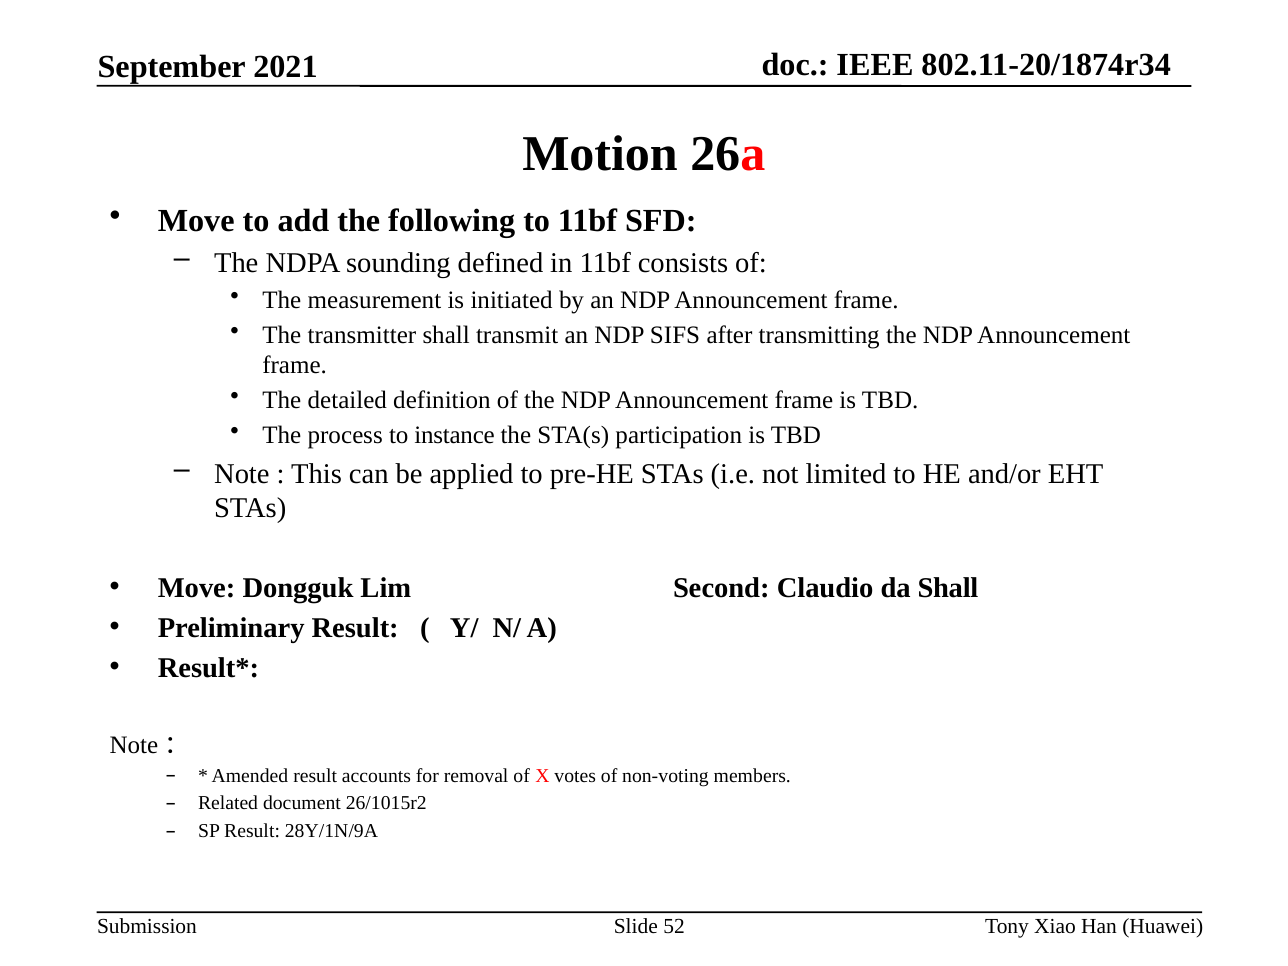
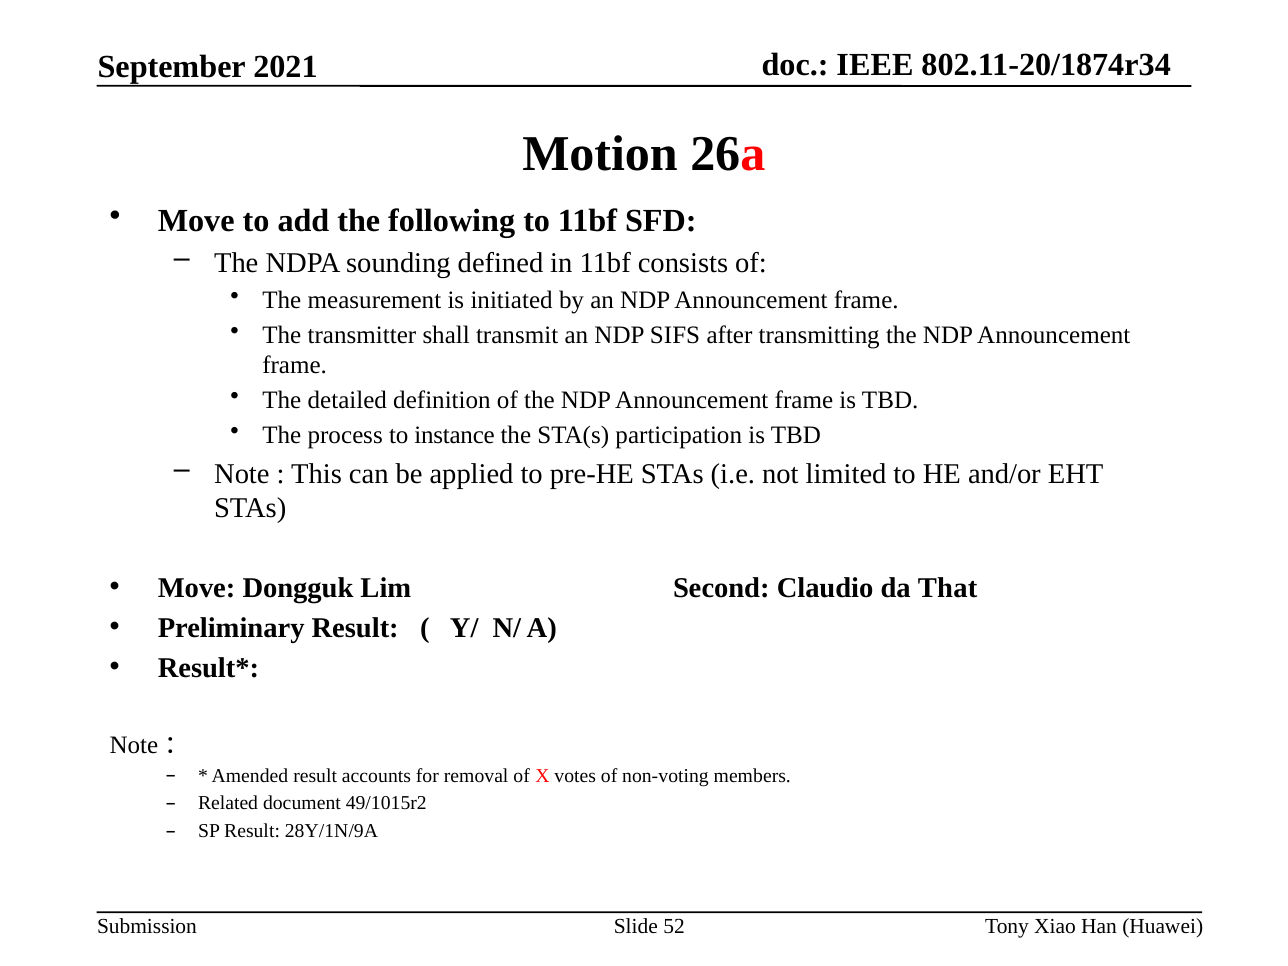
da Shall: Shall -> That (948, 588)
26/1015r2: 26/1015r2 -> 49/1015r2 (386, 803)
